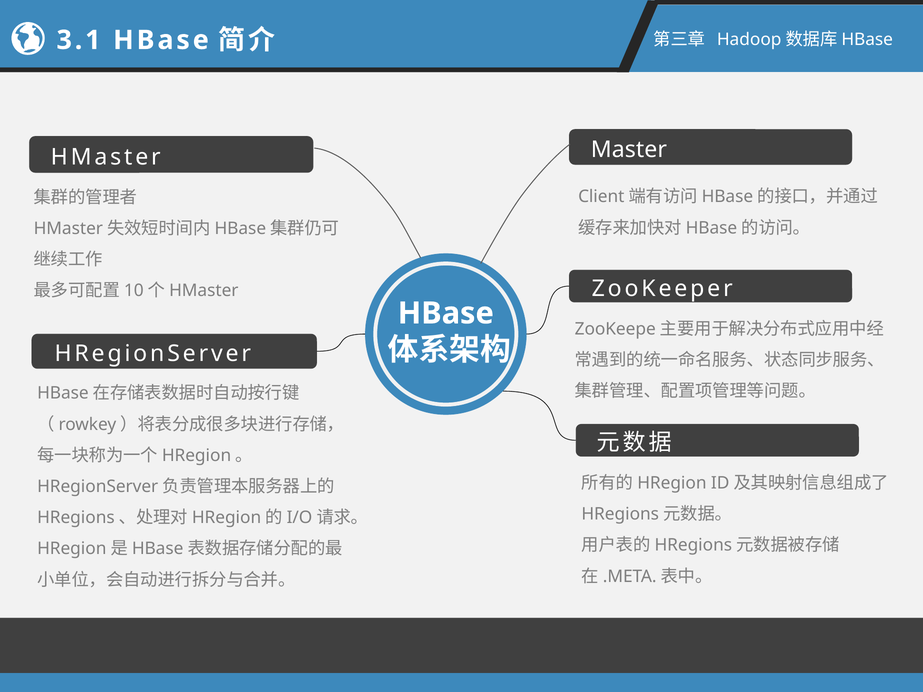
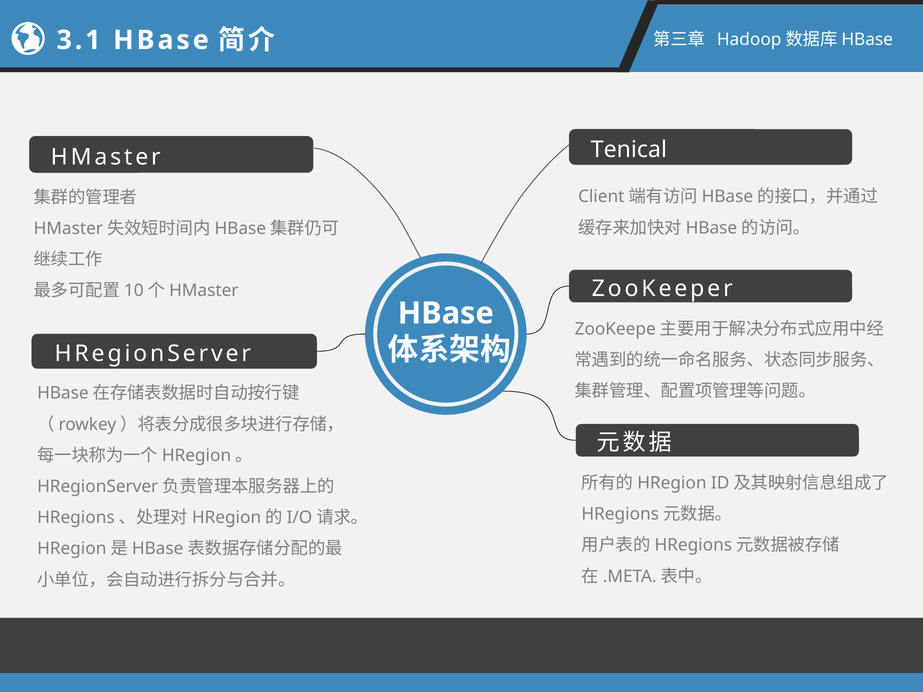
Master: Master -> Tenical (629, 149)
